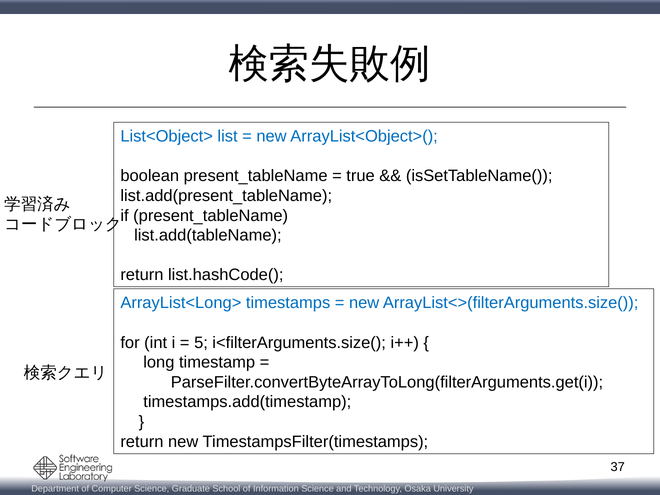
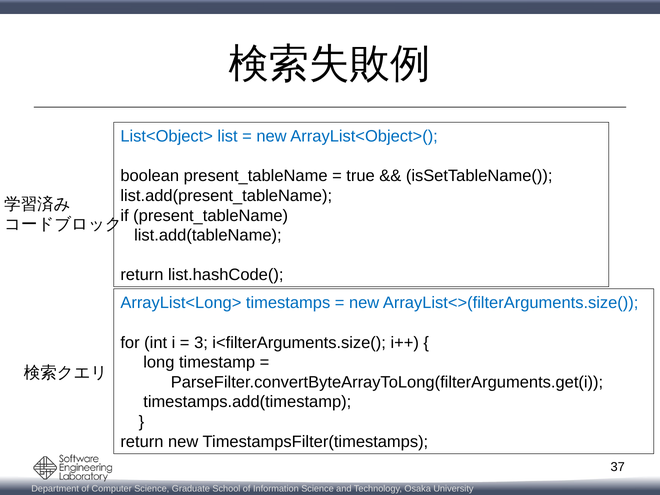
5: 5 -> 3 (201, 343)
